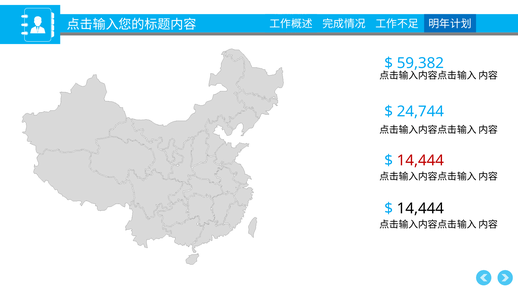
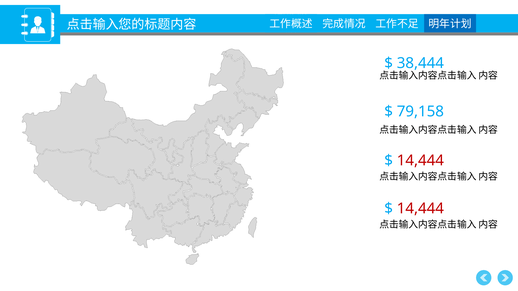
59,382: 59,382 -> 38,444 (420, 63)
24,744: 24,744 -> 79,158 (420, 112)
14,444 colour: black -> red (420, 209)
